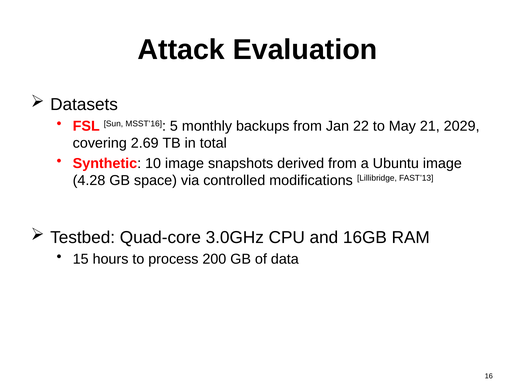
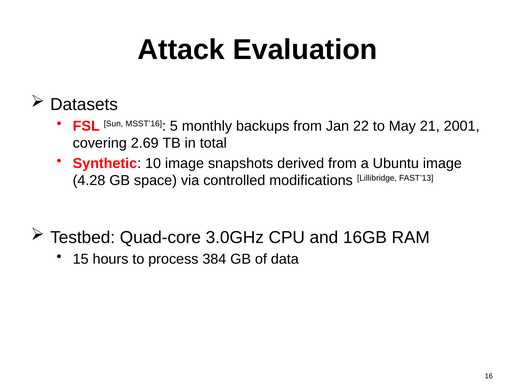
2029: 2029 -> 2001 (462, 126)
200: 200 -> 384 (214, 259)
